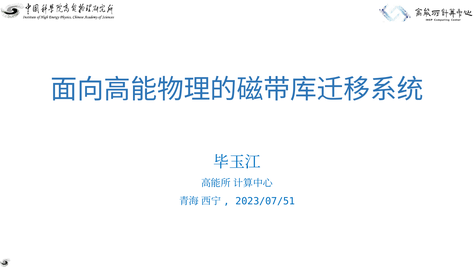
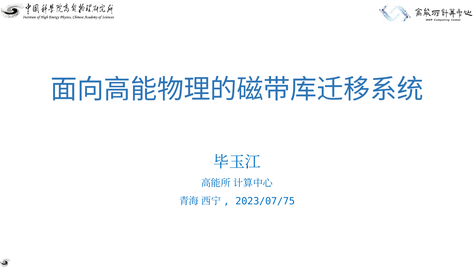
2023/07/51: 2023/07/51 -> 2023/07/75 (265, 201)
